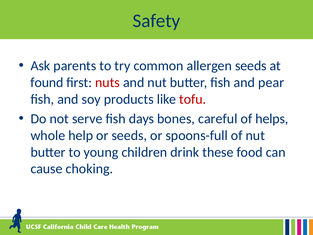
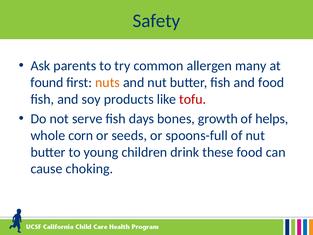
allergen seeds: seeds -> many (251, 66)
nuts colour: red -> orange (108, 82)
and pear: pear -> food (271, 82)
careful: careful -> growth (218, 119)
help: help -> corn (81, 135)
